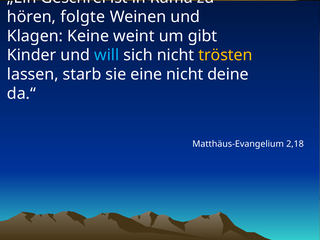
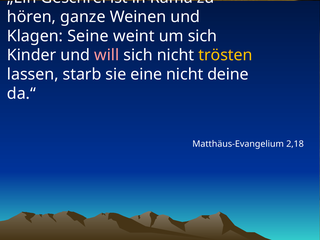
folgte: folgte -> ganze (83, 17)
Keine: Keine -> Seine (88, 36)
um gibt: gibt -> sich (202, 36)
will colour: light blue -> pink (107, 55)
